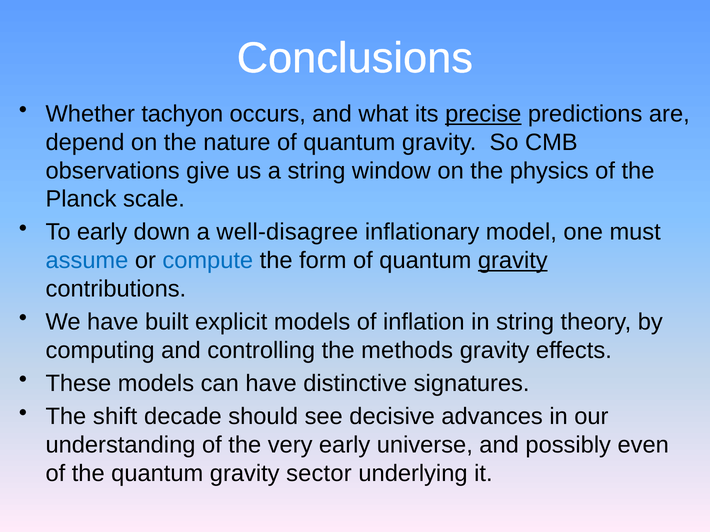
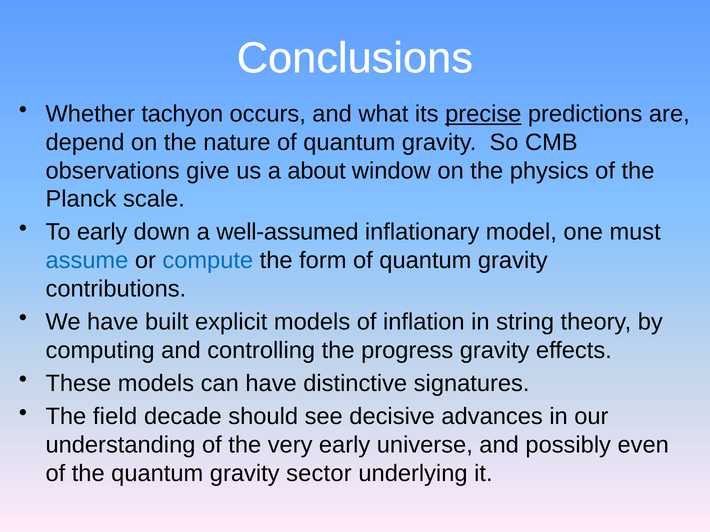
a string: string -> about (317, 171)
well-disagree: well-disagree -> well-assumed (288, 232)
gravity underline: present -> none (513, 261)
methods: methods -> progress (407, 351)
shift: shift -> field (115, 417)
